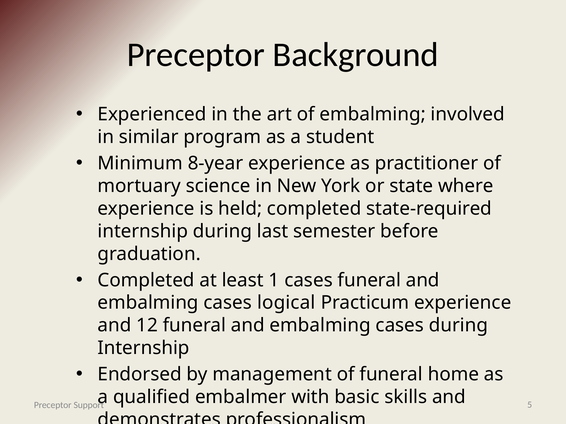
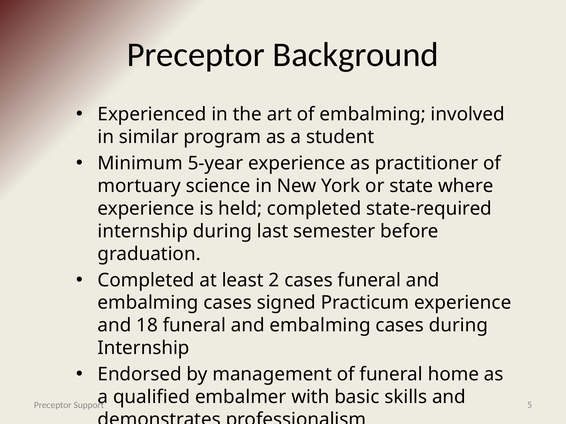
8-year: 8-year -> 5-year (216, 164)
1: 1 -> 2 (274, 280)
logical: logical -> signed (286, 303)
12: 12 -> 18 (147, 326)
